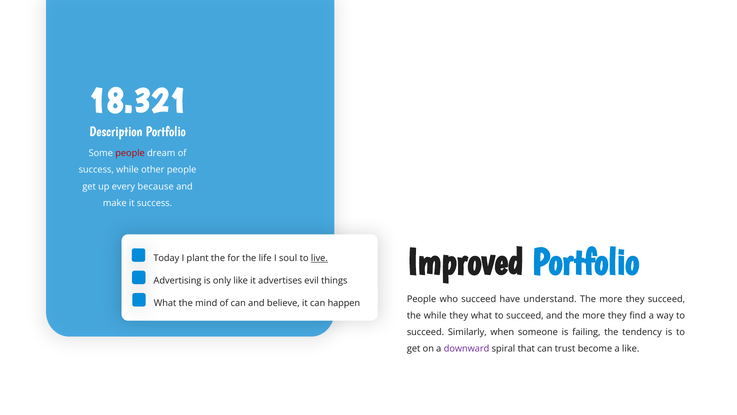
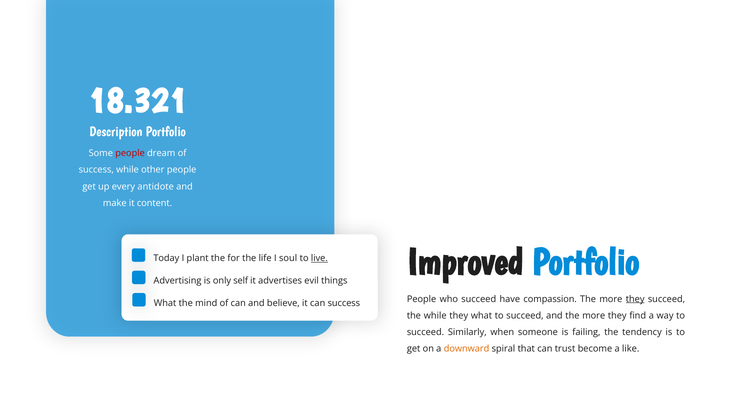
because: because -> antidote (156, 186)
it success: success -> content (155, 203)
only like: like -> self (241, 280)
understand: understand -> compassion (550, 299)
they underline: none -> present (635, 299)
can happen: happen -> success (344, 303)
downward colour: purple -> orange (467, 348)
